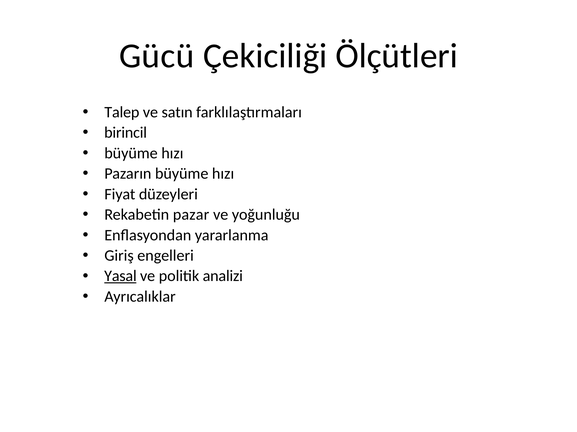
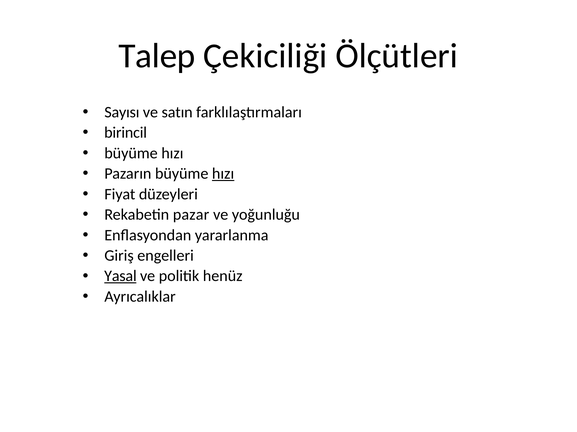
Gücü: Gücü -> Talep (157, 56)
Talep: Talep -> Sayısı (122, 112)
hızı underline: none -> present (223, 174)
analizi: analizi -> henüz (223, 277)
